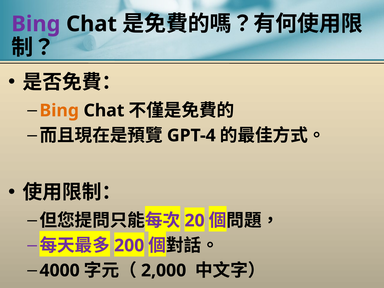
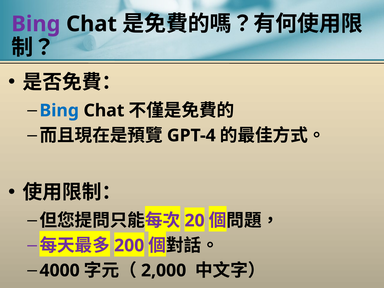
Bing colour: orange -> blue (59, 111)
